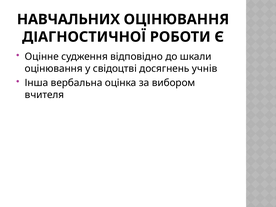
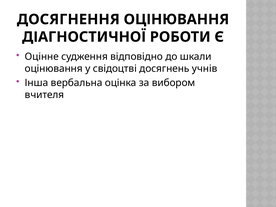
НАВЧАЛЬНИХ: НАВЧАЛЬНИХ -> ДОСЯГНЕННЯ (68, 19)
